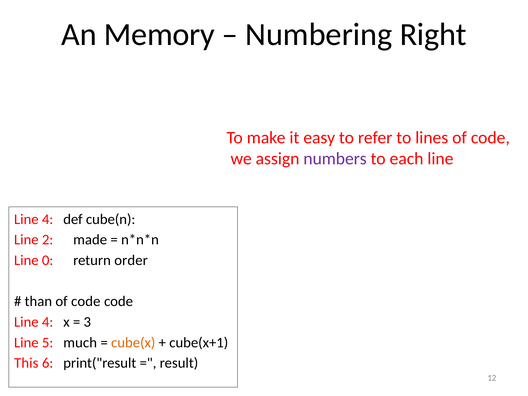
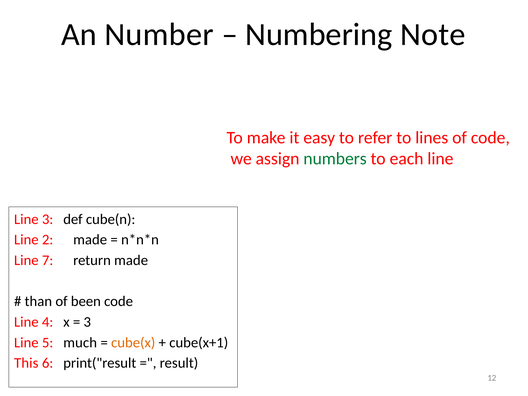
Memory: Memory -> Number (159, 34)
Right: Right -> Note (433, 34)
numbers colour: purple -> green (335, 159)
4: 4 -> 3 (48, 219)
0: 0 -> 7 (48, 260)
return order: order -> made (131, 260)
code: code -> been (86, 301)
